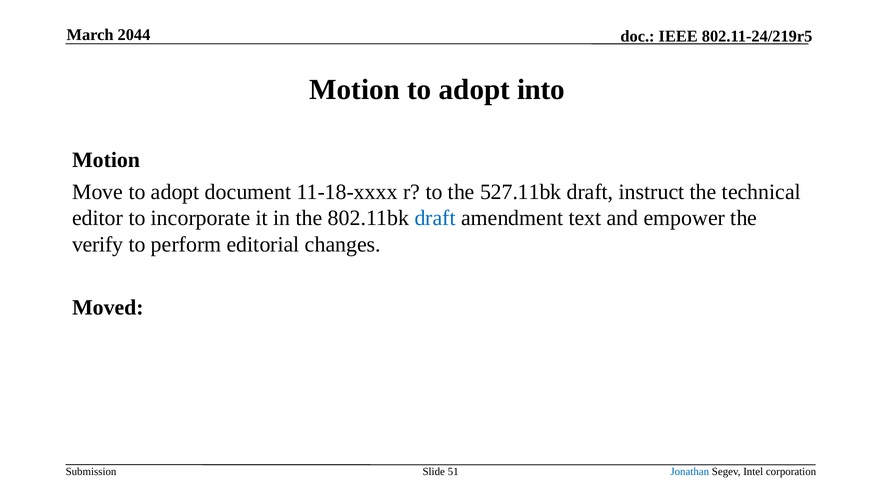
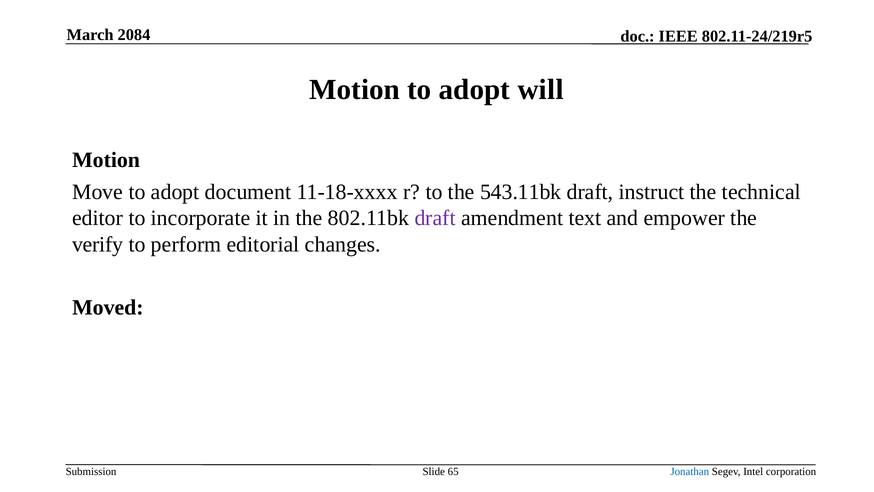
2044: 2044 -> 2084 (134, 35)
into: into -> will (541, 89)
527.11bk: 527.11bk -> 543.11bk (521, 192)
draft colour: blue -> purple (435, 218)
51: 51 -> 65 (453, 472)
